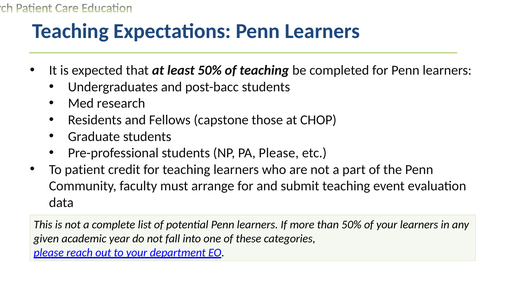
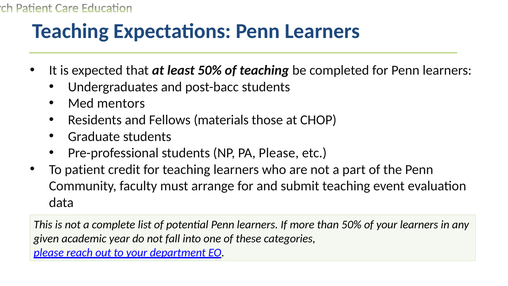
research: research -> mentors (121, 103)
capstone: capstone -> materials (221, 120)
